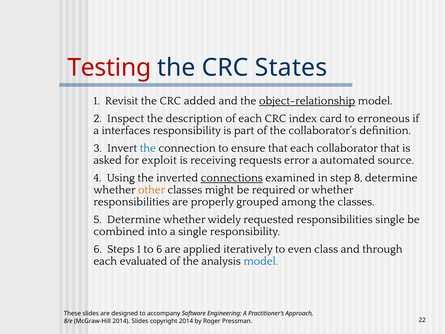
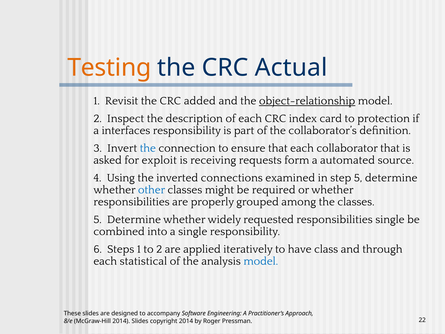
Testing colour: red -> orange (109, 67)
States: States -> Actual (291, 67)
erroneous: erroneous -> protection (384, 118)
error: error -> form (297, 160)
connections underline: present -> none (232, 178)
step 8: 8 -> 5 (358, 178)
other colour: orange -> blue (152, 190)
to 6: 6 -> 2 (159, 249)
even: even -> have (300, 249)
evaluated: evaluated -> statistical (143, 261)
